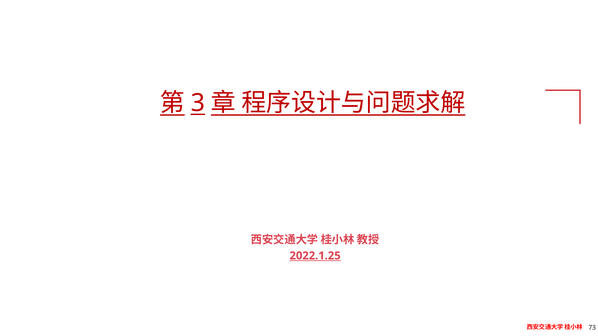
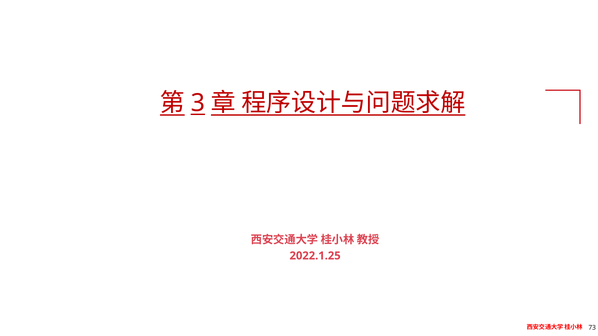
2022.1.25 underline: present -> none (315, 256)
